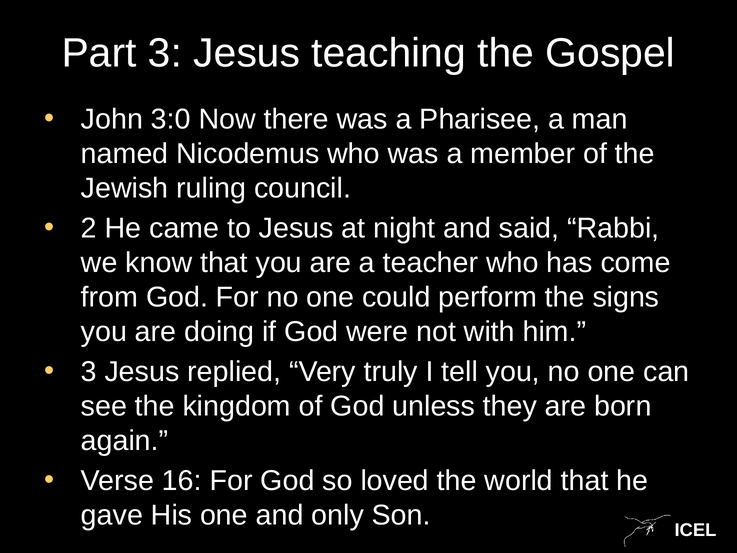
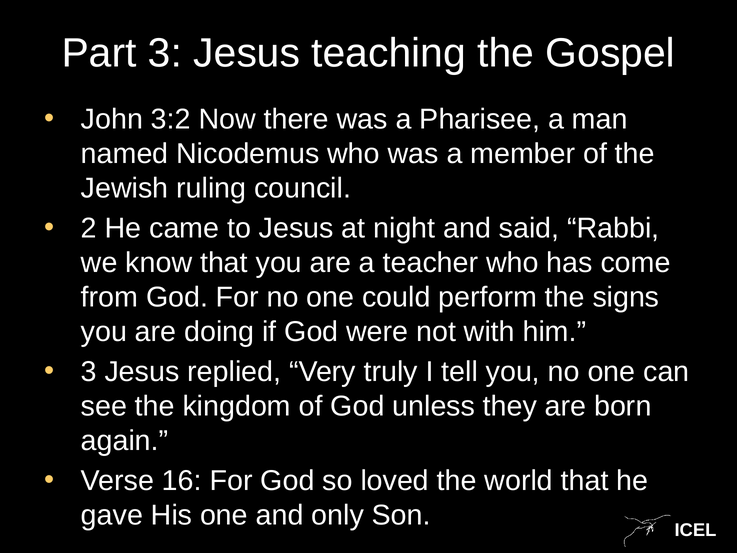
3:0: 3:0 -> 3:2 (171, 119)
